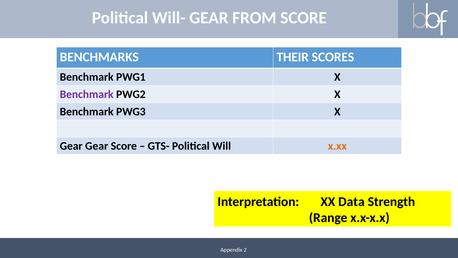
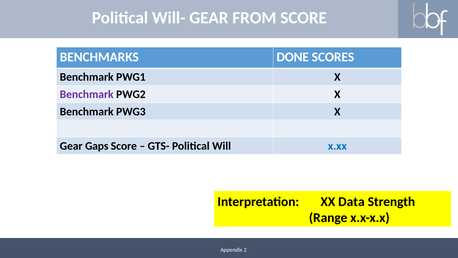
THEIR: THEIR -> DONE (293, 57)
Gear Gear: Gear -> Gaps (97, 146)
x.xx colour: orange -> blue (337, 146)
